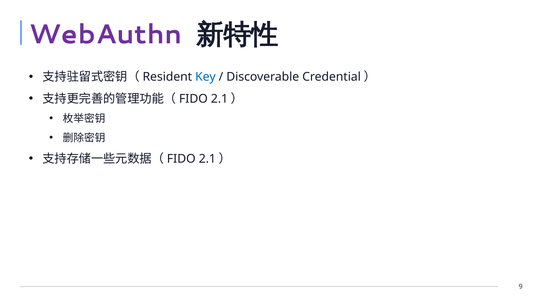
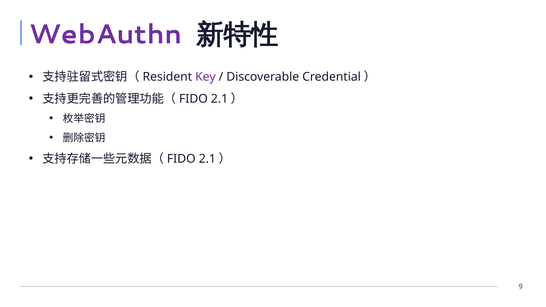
Key colour: blue -> purple (205, 77)
